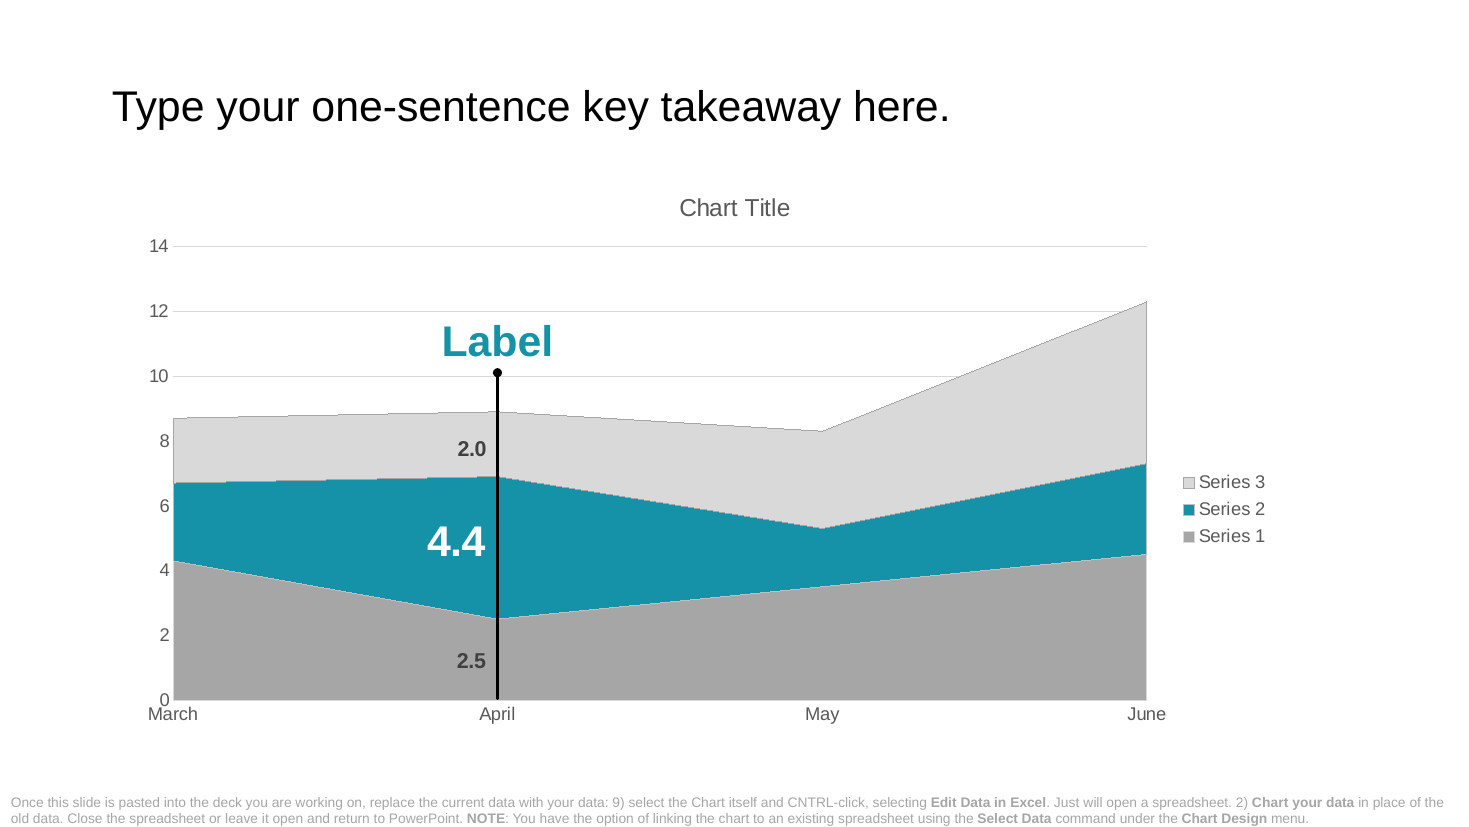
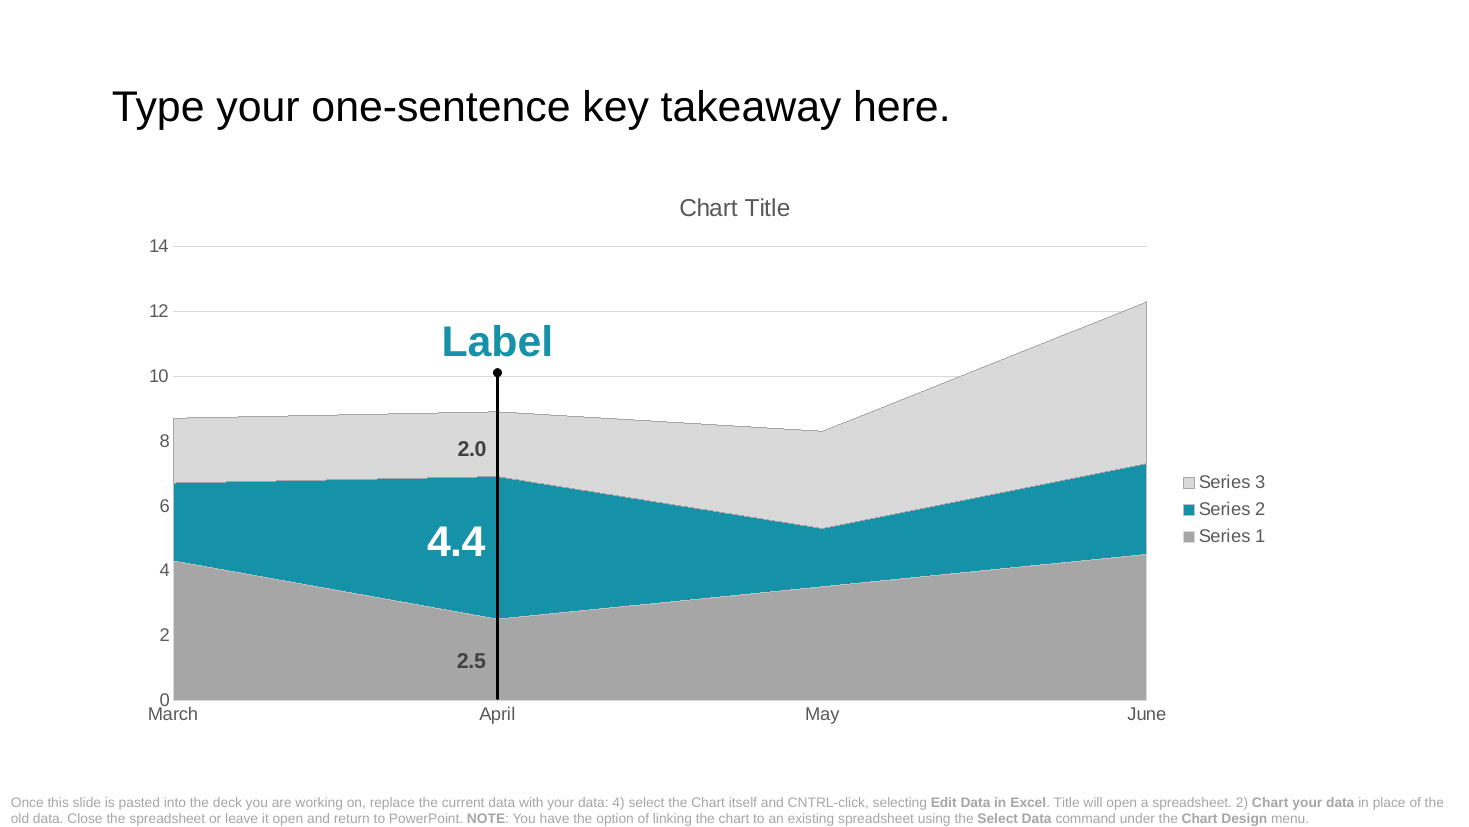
data 9: 9 -> 4 (619, 802)
Excel Just: Just -> Title (1067, 802)
